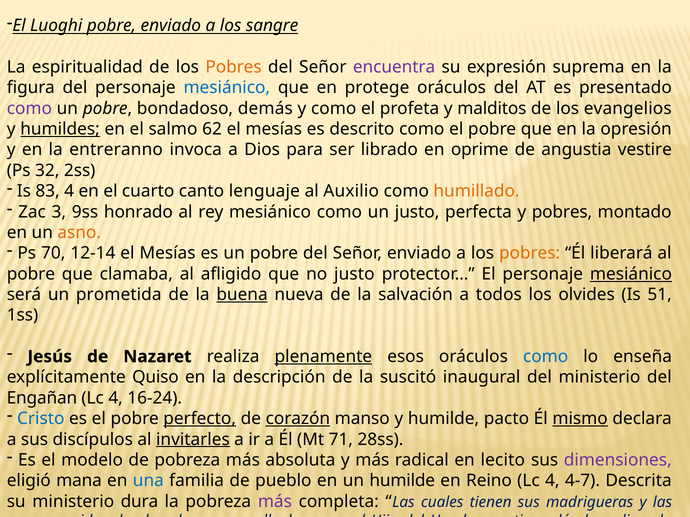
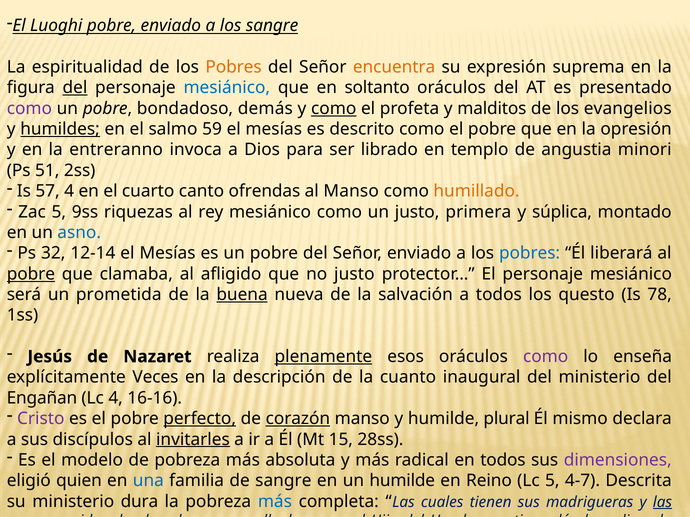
encuentra colour: purple -> orange (394, 67)
del underline: none -> present (75, 88)
protege: protege -> soltanto (377, 88)
como underline: none -> present (334, 109)
62: 62 -> 59 (212, 129)
oprime: oprime -> templo (480, 150)
vestire: vestire -> minori (645, 150)
32: 32 -> 51 (47, 171)
83: 83 -> 57 (48, 191)
lenguaje: lenguaje -> ofrendas (264, 191)
al Auxilio: Auxilio -> Manso (351, 191)
Zac 3: 3 -> 5 (59, 212)
honrado: honrado -> riquezas (138, 212)
perfecta: perfecta -> primera (478, 212)
y pobres: pobres -> súplica (562, 212)
asno colour: orange -> blue (79, 233)
70: 70 -> 32 (53, 253)
pobres colour: orange -> blue (530, 253)
pobre underline: none -> present (31, 274)
mesiánico underline: present -> none (631, 274)
olvides: olvides -> questo (587, 295)
51: 51 -> 78 (660, 295)
como colour: blue -> purple (546, 357)
Quiso: Quiso -> Veces (155, 378)
suscitó: suscitó -> cuanto (408, 378)
16-24: 16-24 -> 16-16 (155, 398)
Cristo colour: blue -> purple (41, 419)
pacto: pacto -> plural (507, 419)
mismo underline: present -> none (580, 419)
71: 71 -> 15 (341, 440)
en lecito: lecito -> todos (503, 460)
mana: mana -> quien (79, 481)
de pueblo: pueblo -> sangre (283, 481)
4: 4 -> 5 (552, 481)
más colour: purple -> blue (275, 502)
las underline: none -> present (662, 502)
